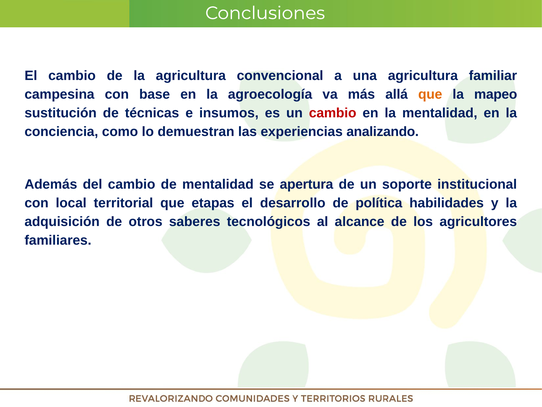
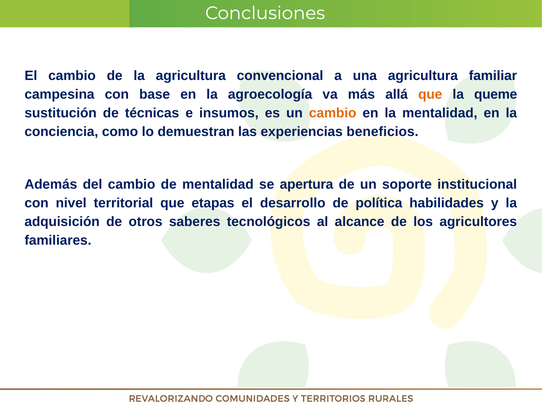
mapeo: mapeo -> queme (496, 94)
cambio colour: red -> orange (333, 113)
analizando: analizando -> beneficios (382, 132)
local: local -> nivel (71, 203)
